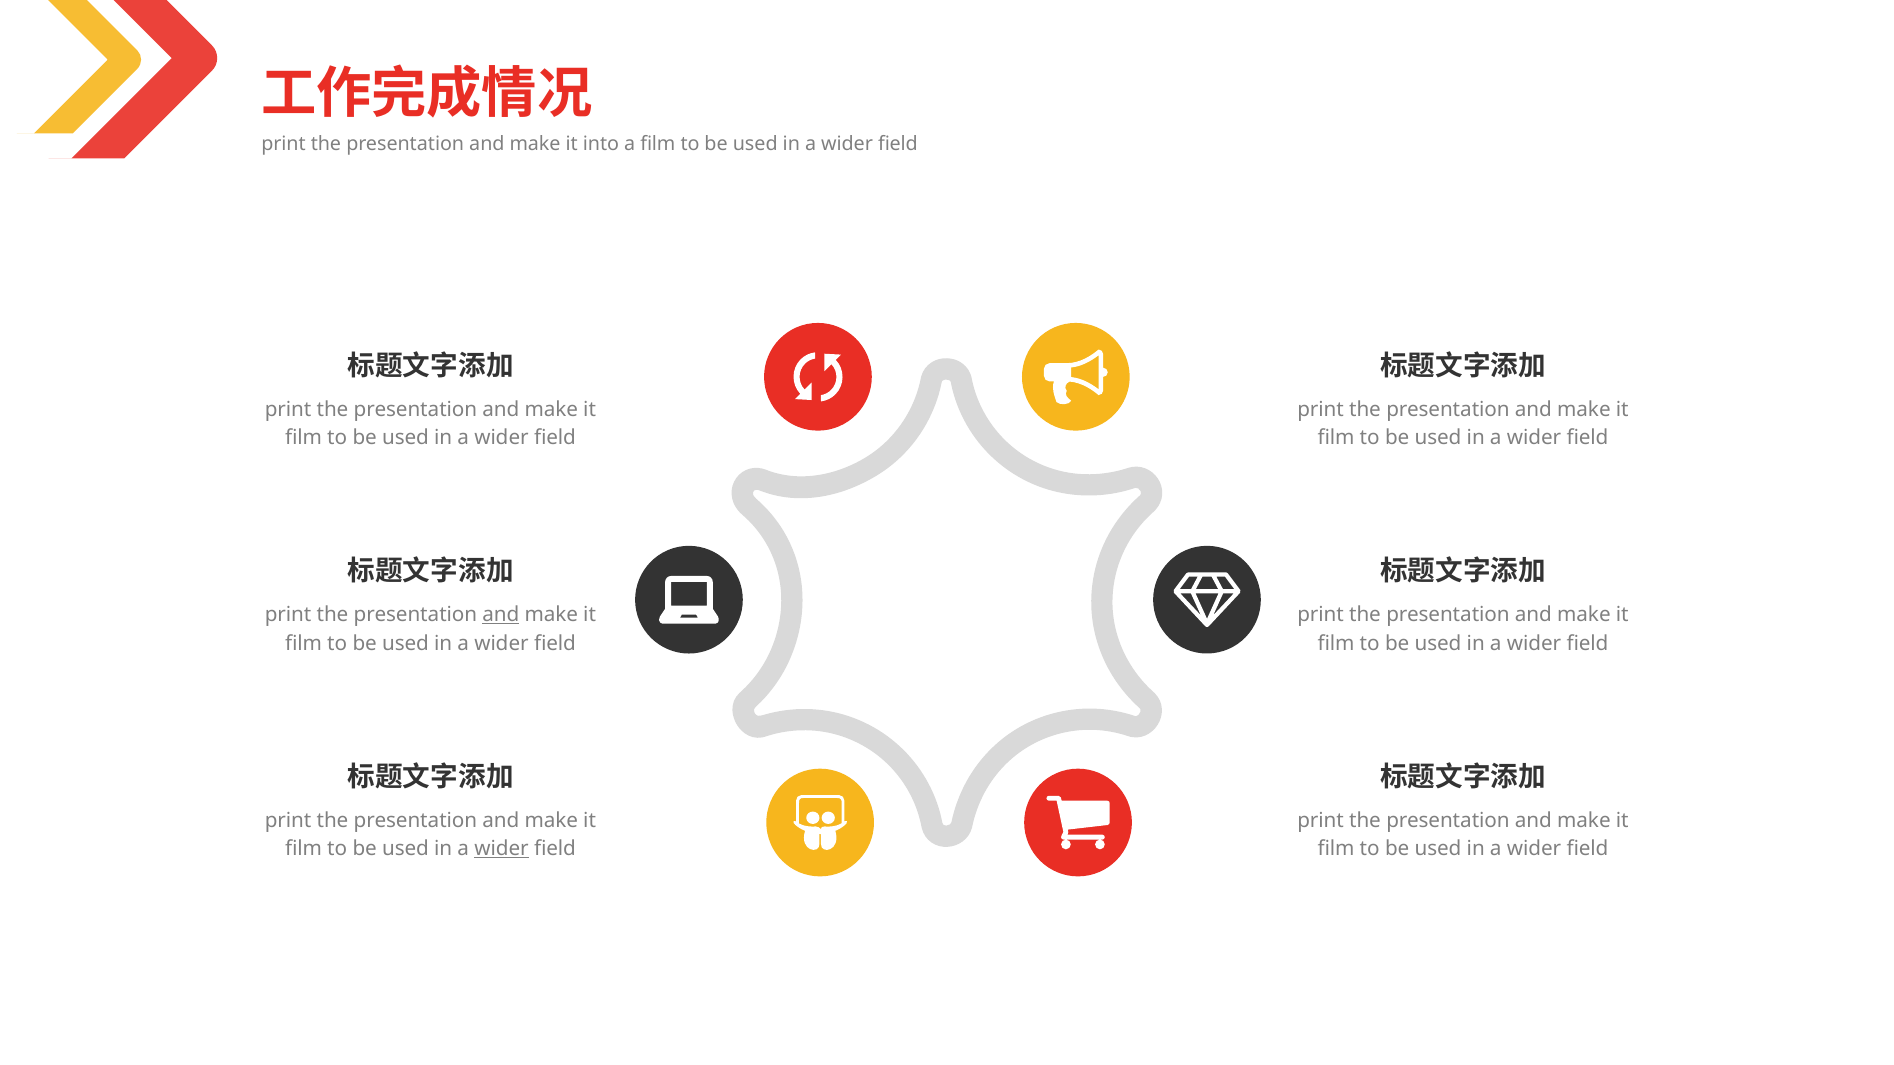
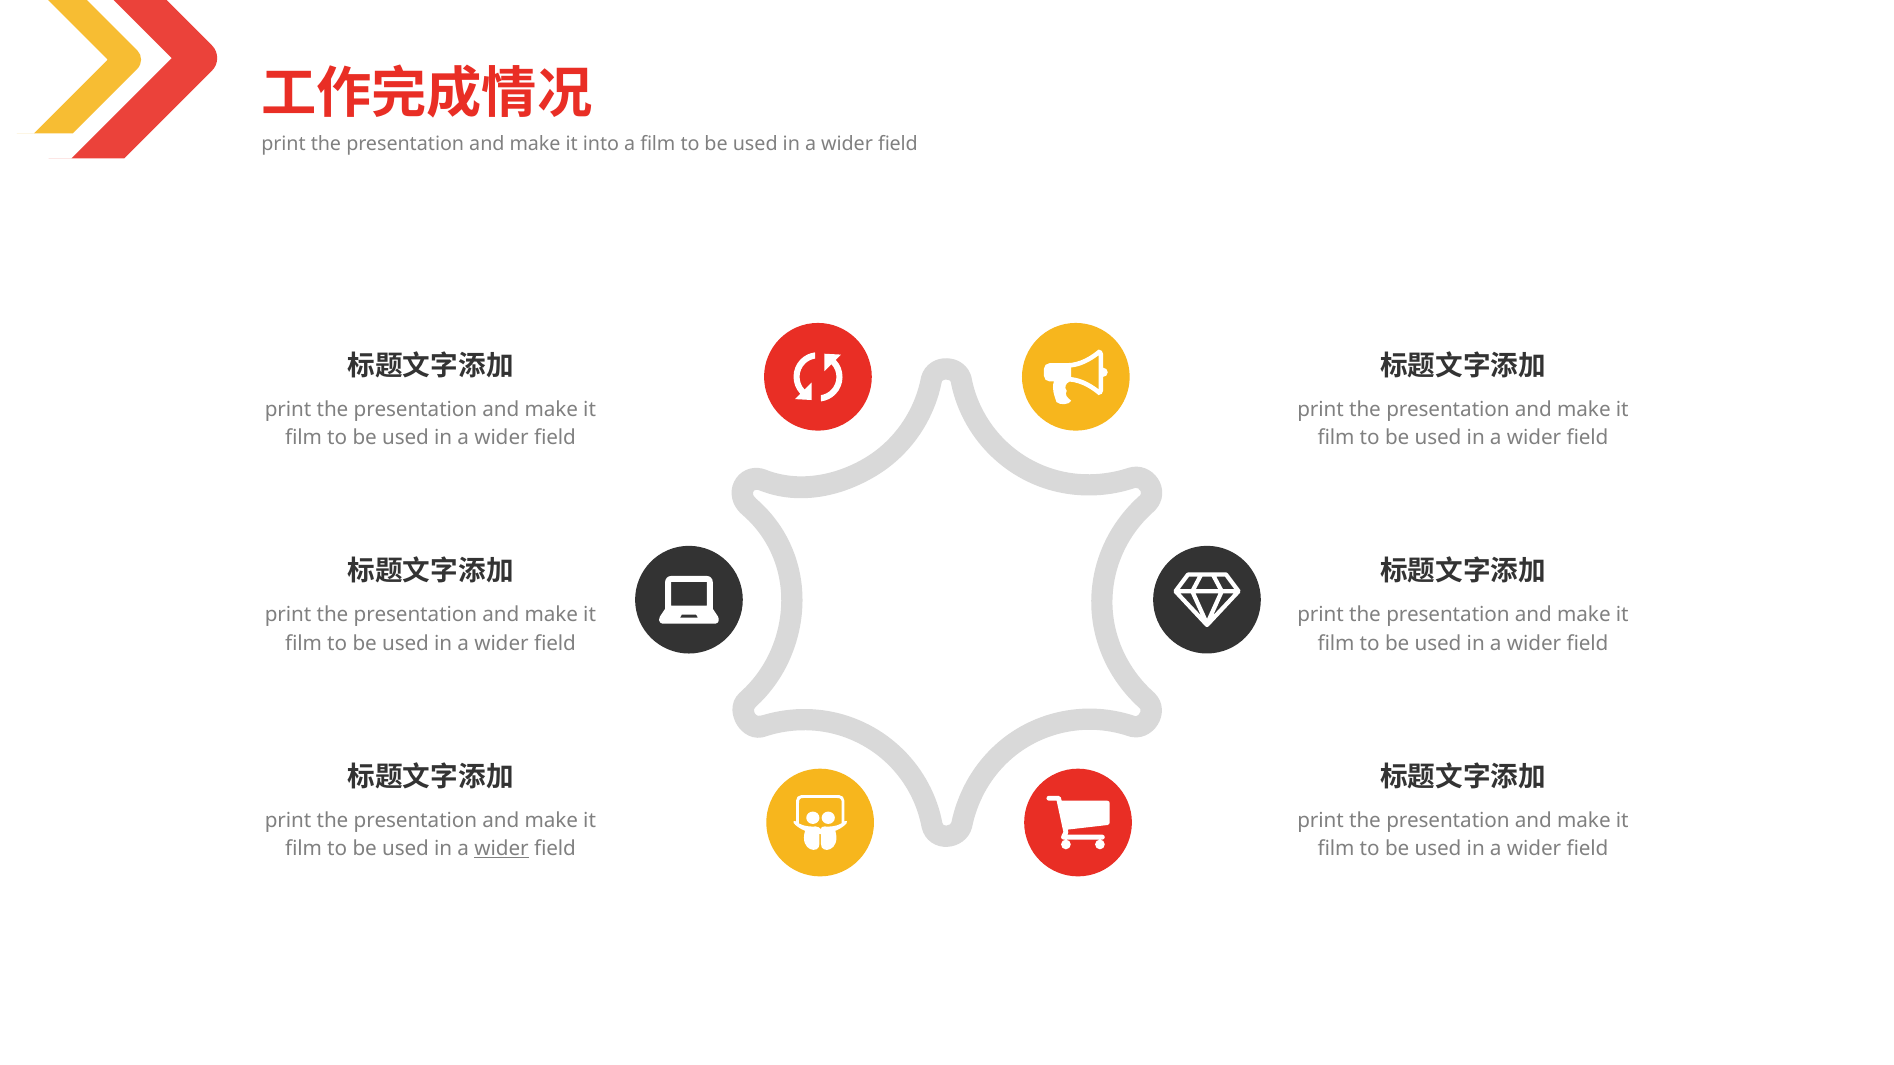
and underline: present -> none (501, 615)
